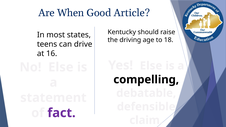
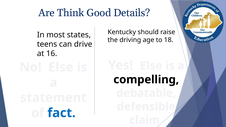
When: When -> Think (71, 13)
Article: Article -> Details (132, 13)
fact colour: purple -> blue (62, 113)
